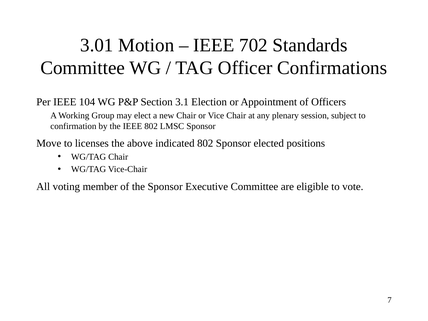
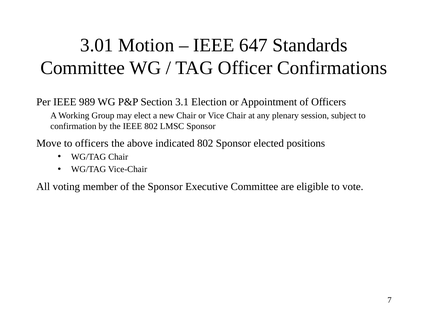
702: 702 -> 647 (253, 45)
104: 104 -> 989 (87, 102)
to licenses: licenses -> officers (92, 143)
